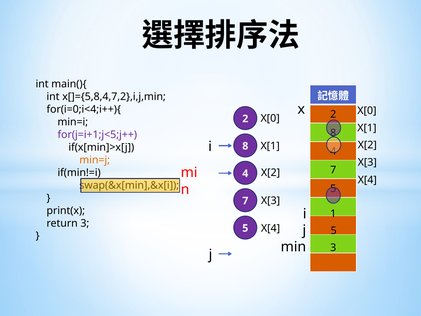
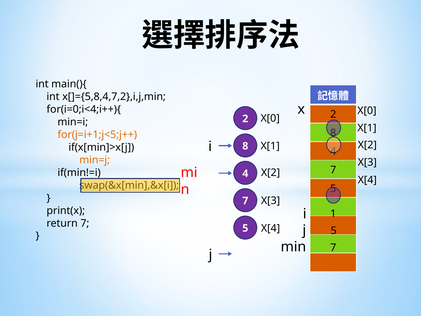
for(j=i+1;j<5;j++ colour: purple -> orange (97, 135)
return 3: 3 -> 7 (85, 223)
min 3: 3 -> 7 (333, 248)
